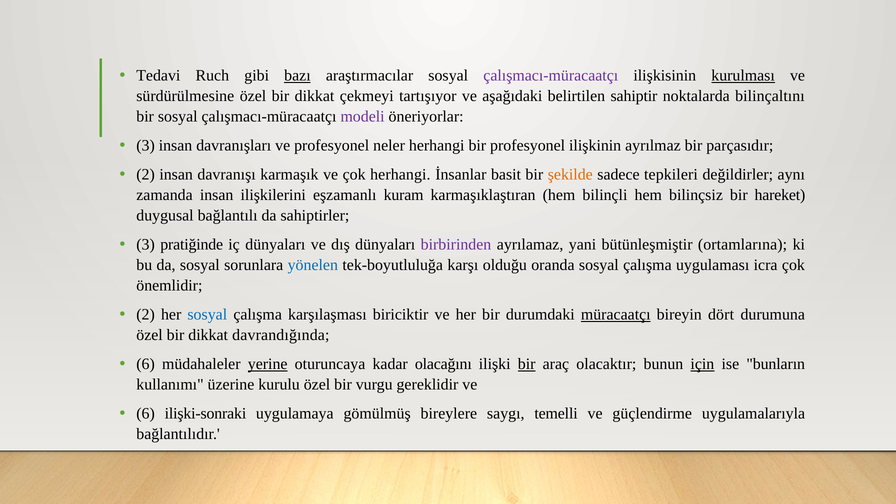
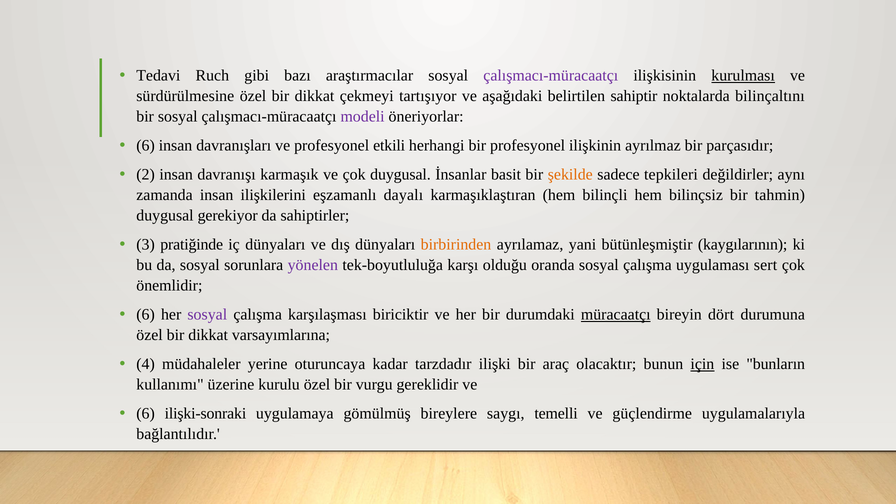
bazı underline: present -> none (297, 76)
3: 3 -> 6 (146, 146)
neler: neler -> etkili (389, 146)
çok herhangi: herhangi -> duygusal (400, 175)
kuram: kuram -> dayalı (403, 195)
hareket: hareket -> tahmin (780, 195)
bağlantılı: bağlantılı -> gerekiyor (228, 216)
birbirinden colour: purple -> orange (456, 245)
ortamlarına: ortamlarına -> kaygılarının (743, 245)
yönelen colour: blue -> purple (313, 265)
icra: icra -> sert (766, 265)
2: 2 -> 6 (146, 315)
sosyal colour: blue -> purple (207, 315)
davrandığında: davrandığında -> varsayımlarına (281, 335)
6: 6 -> 4 (146, 364)
yerine underline: present -> none (268, 364)
olacağını: olacağını -> tarzdadır (443, 364)
bir underline: present -> none (527, 364)
